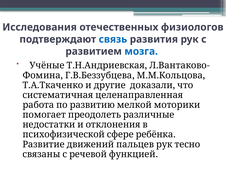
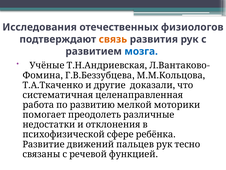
связь colour: blue -> orange (113, 39)
